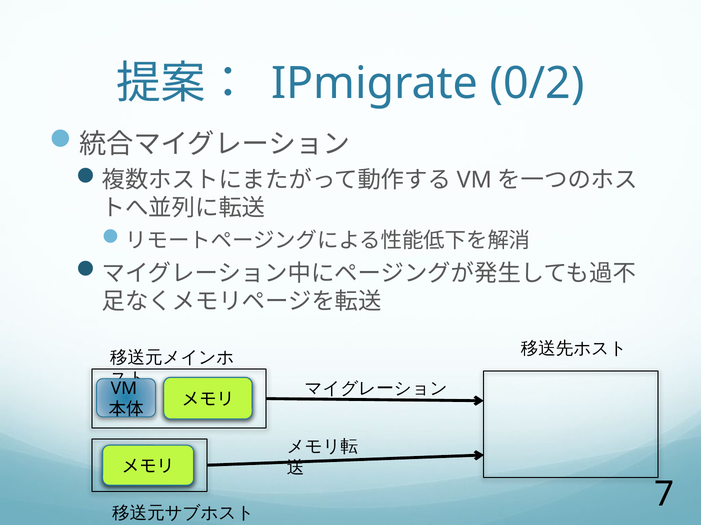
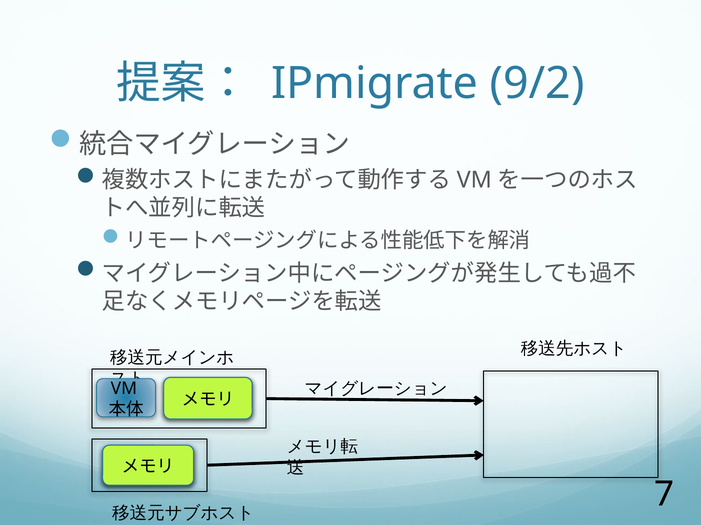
0/2: 0/2 -> 9/2 (537, 83)
